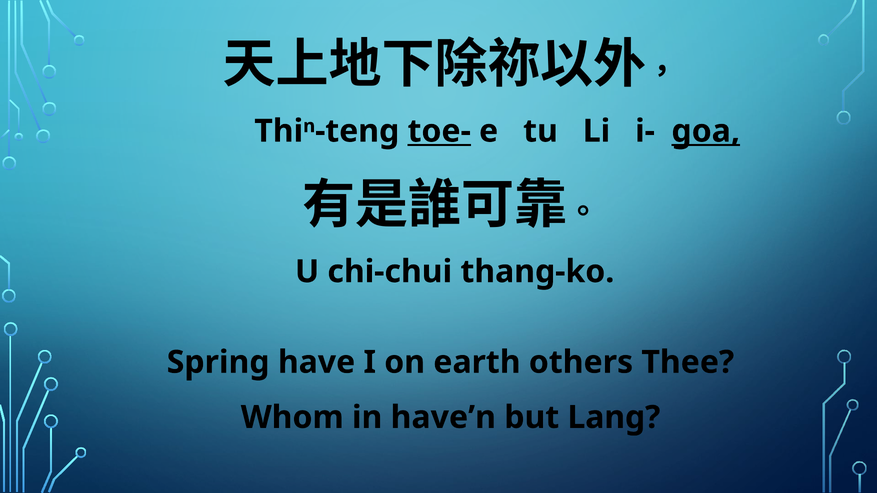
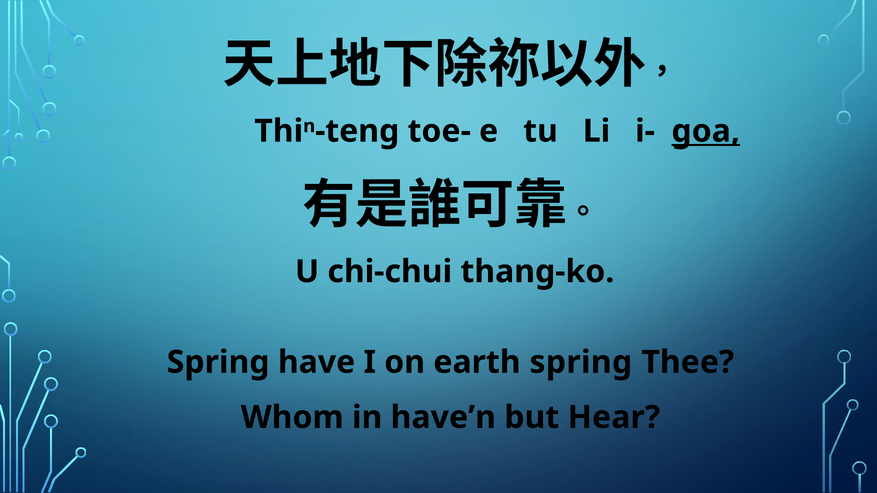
toe- underline: present -> none (439, 131)
earth others: others -> spring (581, 362)
Lang: Lang -> Hear (614, 418)
